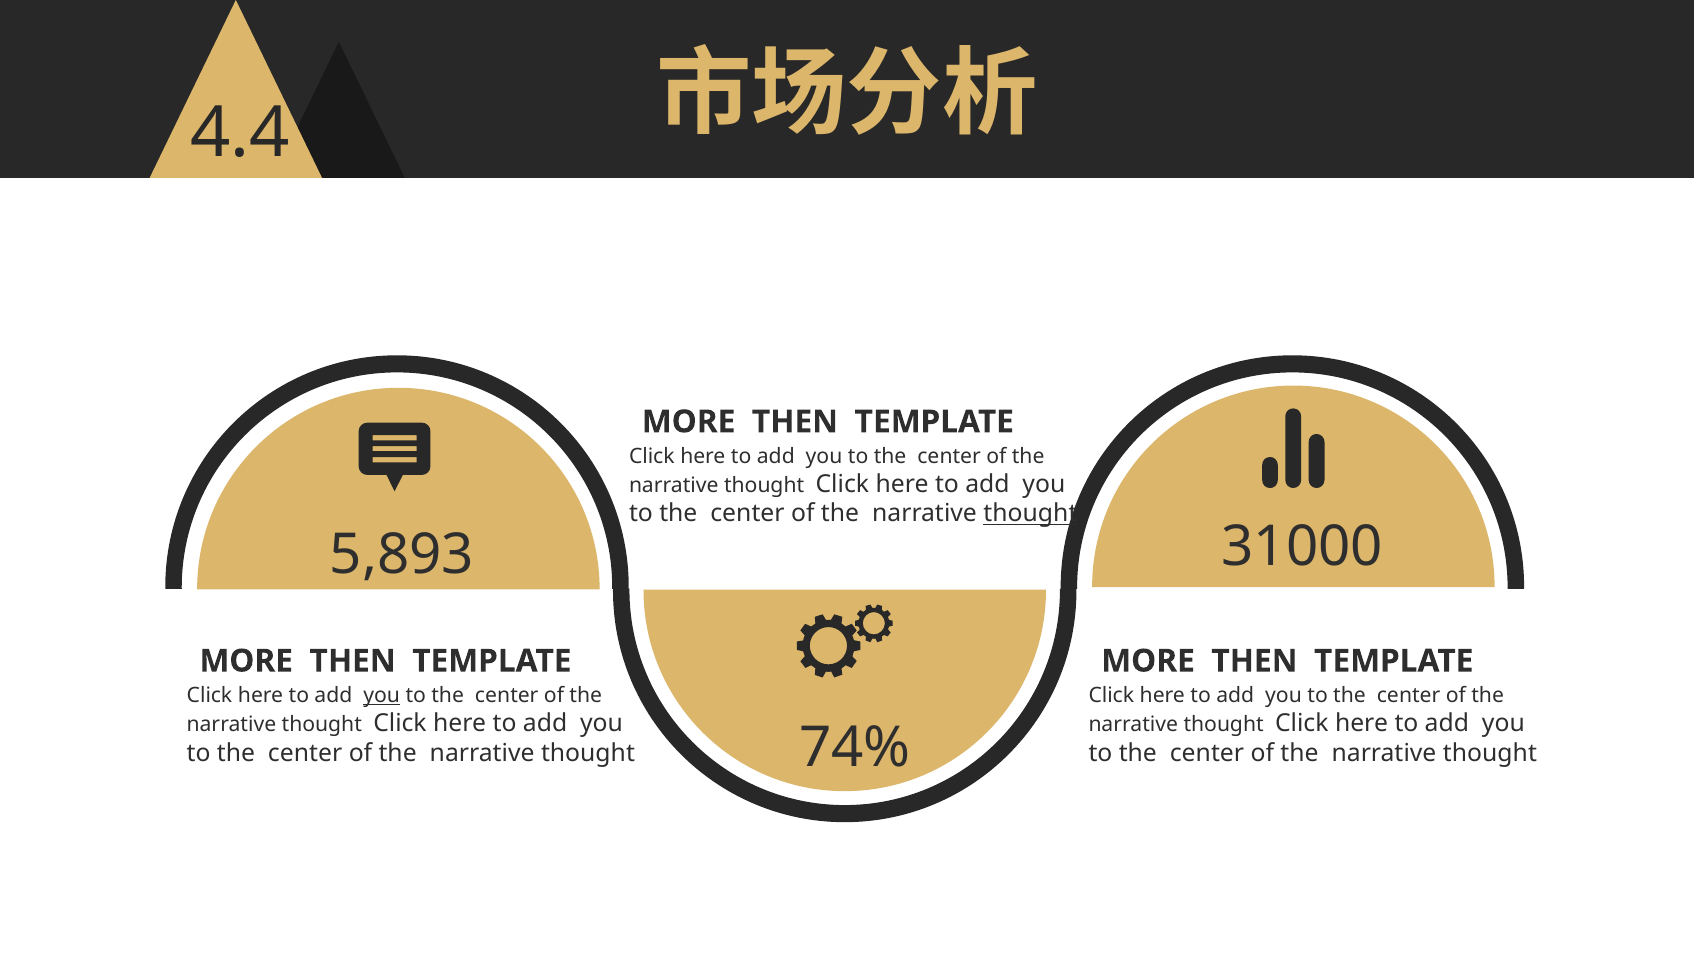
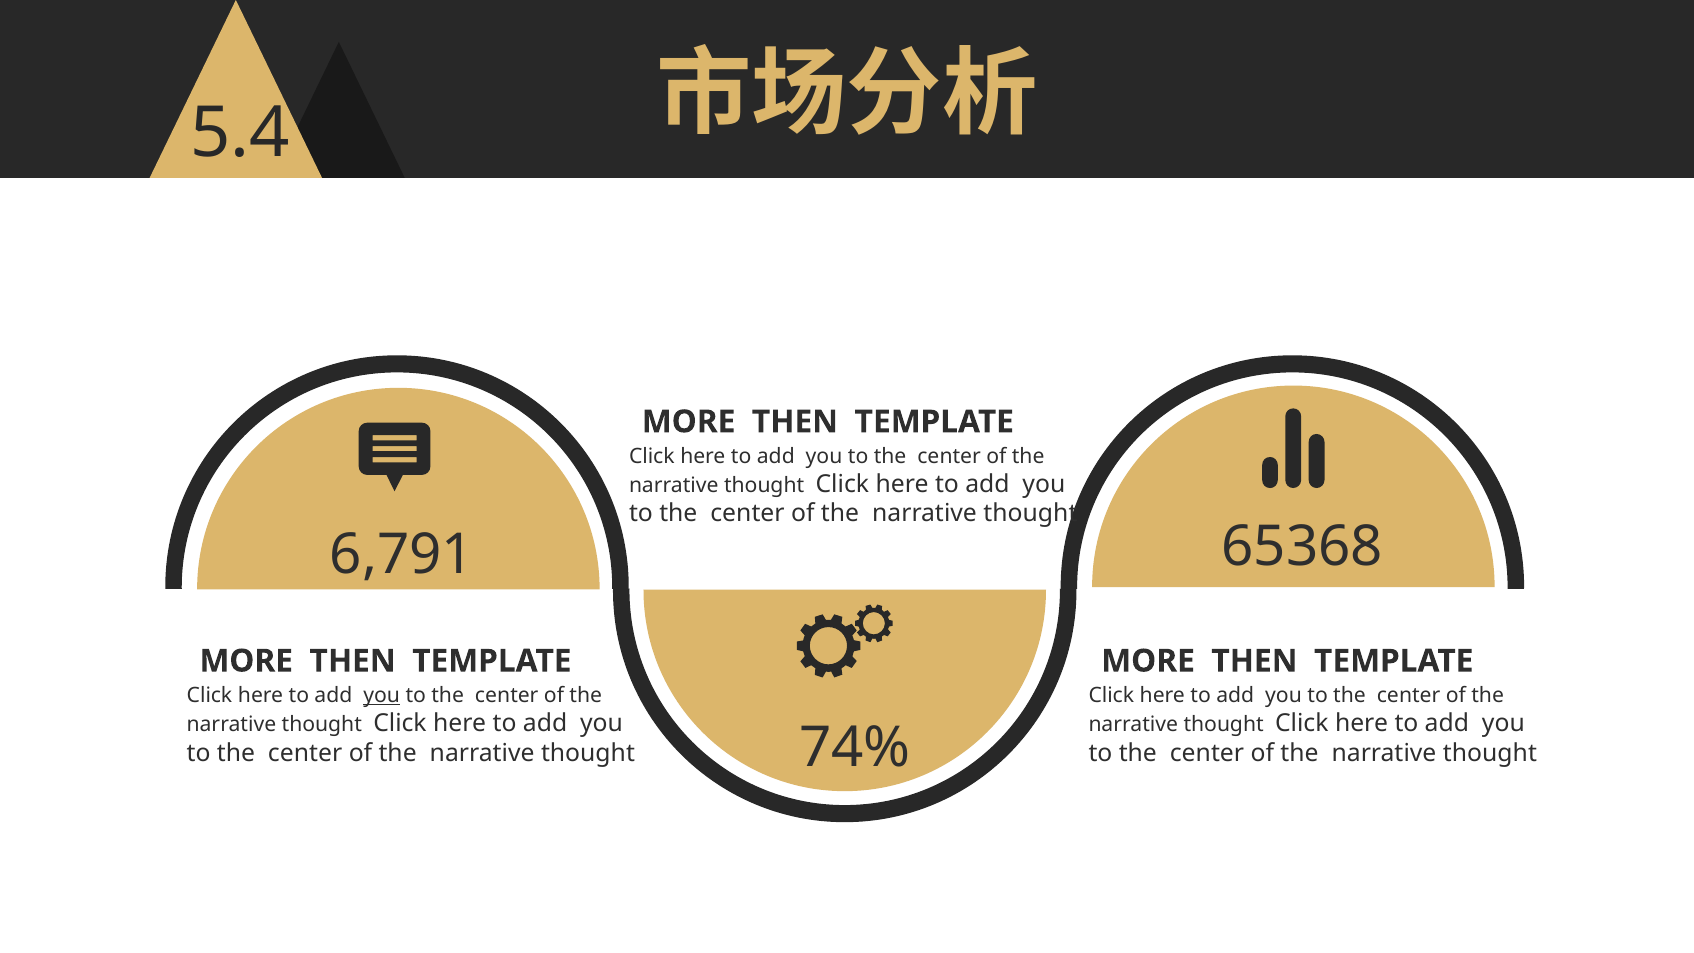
4.4: 4.4 -> 5.4 (240, 133)
thought underline: present -> none (1030, 514)
31000: 31000 -> 65368 (1302, 546)
5,893: 5,893 -> 6,791 (402, 555)
